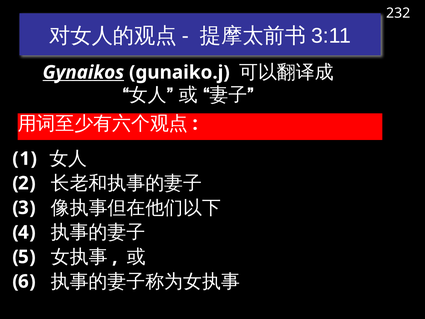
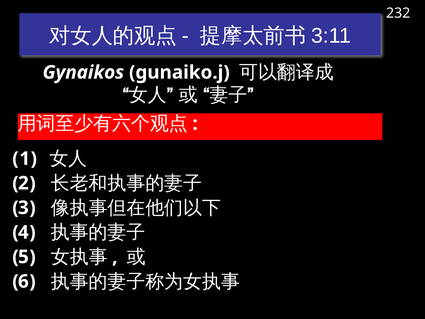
Gynaikos underline: present -> none (83, 72)
